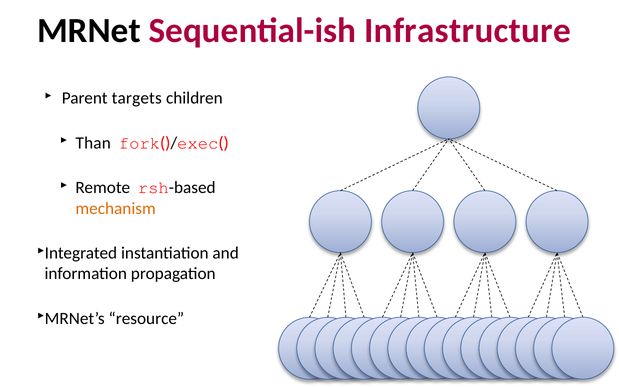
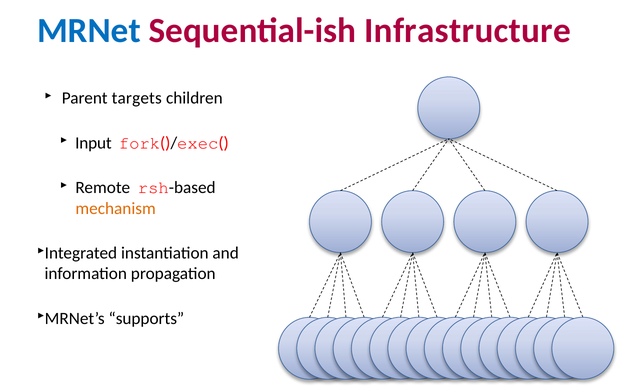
MRNet colour: black -> blue (89, 31)
Than: Than -> Input (93, 143)
resource: resource -> supports (146, 318)
